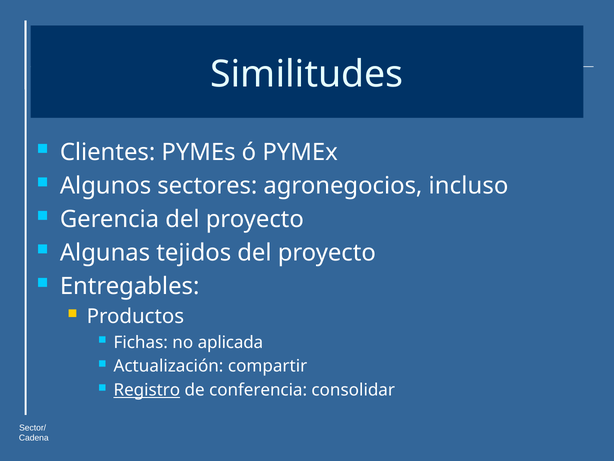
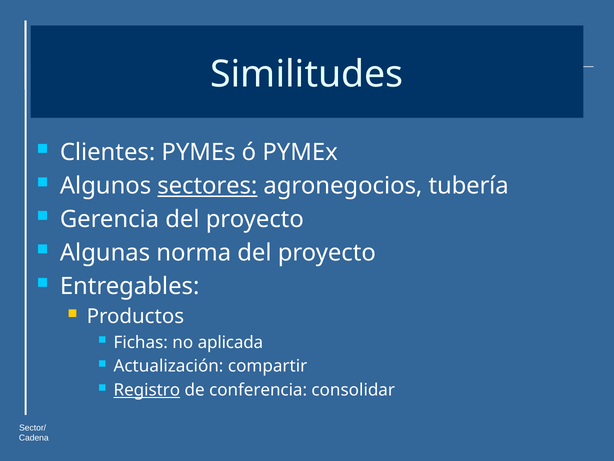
sectores underline: none -> present (207, 186)
incluso: incluso -> tubería (469, 186)
tejidos: tejidos -> norma (194, 252)
